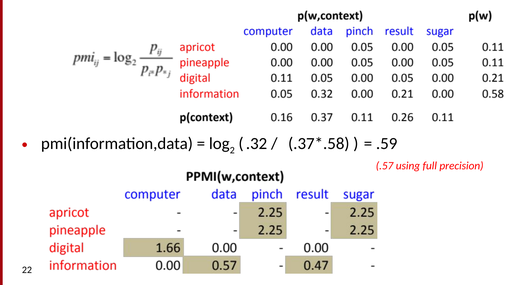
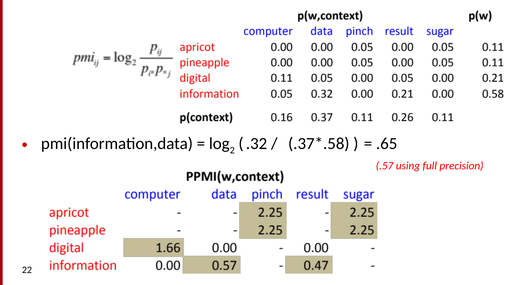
.59: .59 -> .65 (387, 144)
